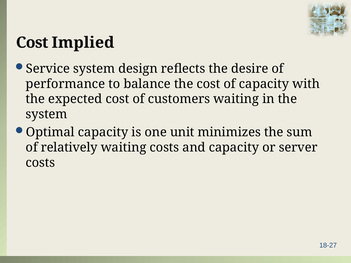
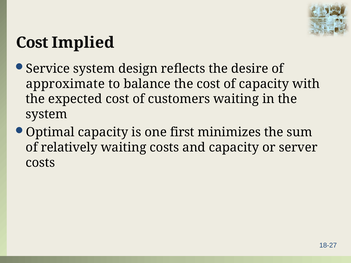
performance: performance -> approximate (65, 84)
unit: unit -> first (182, 132)
